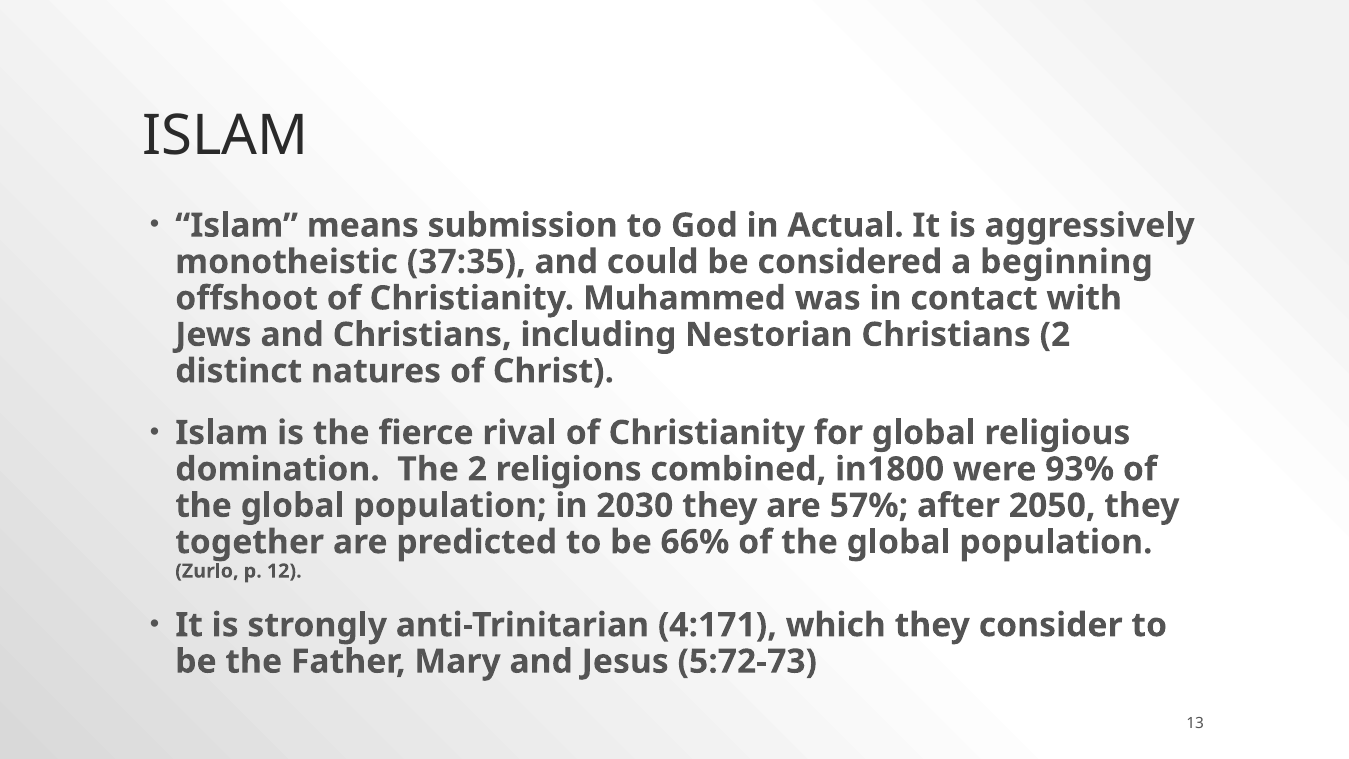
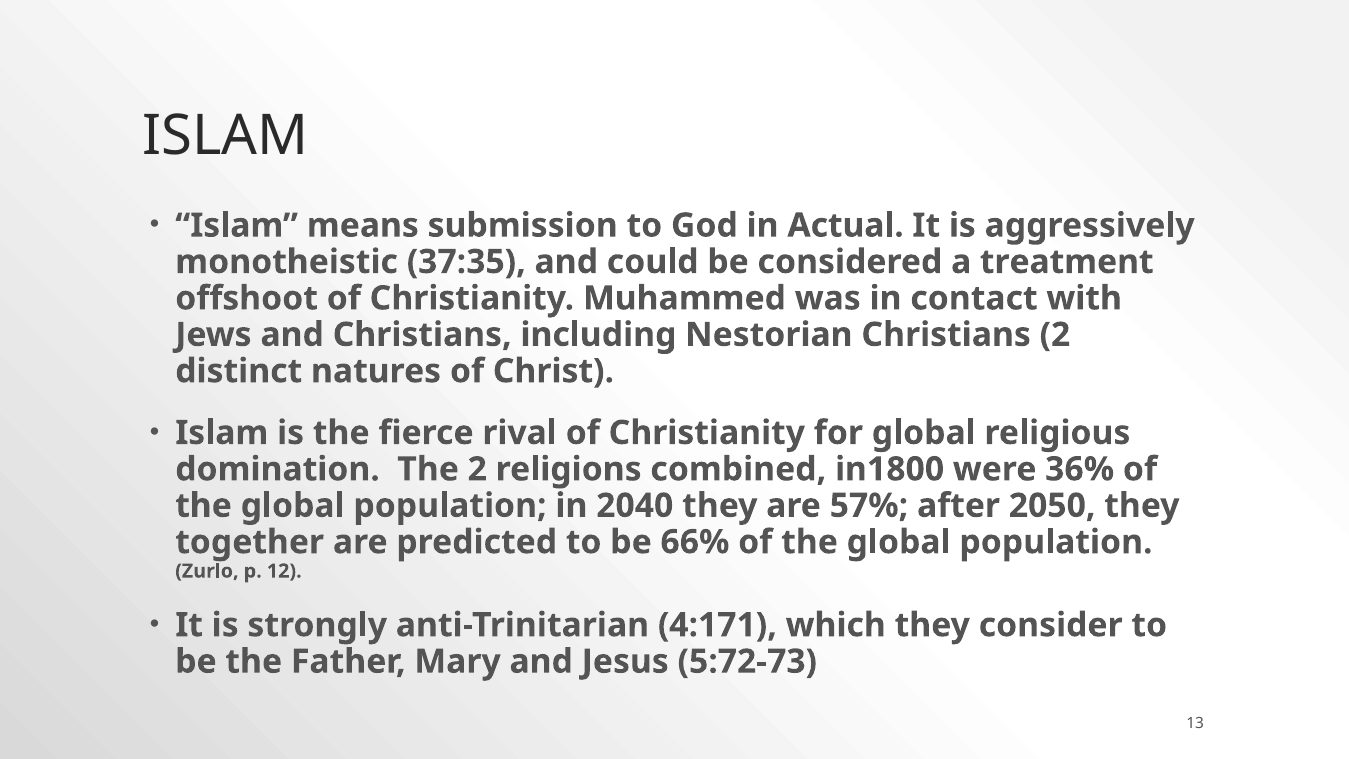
beginning: beginning -> treatment (1067, 262)
93%: 93% -> 36% (1080, 469)
2030: 2030 -> 2040 (635, 506)
